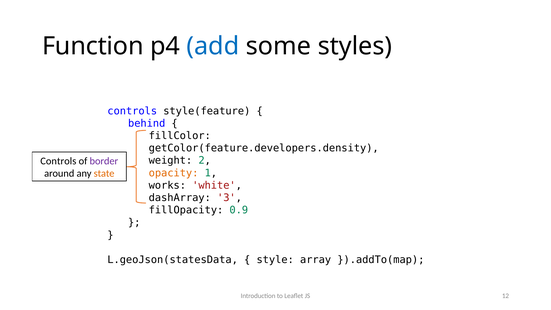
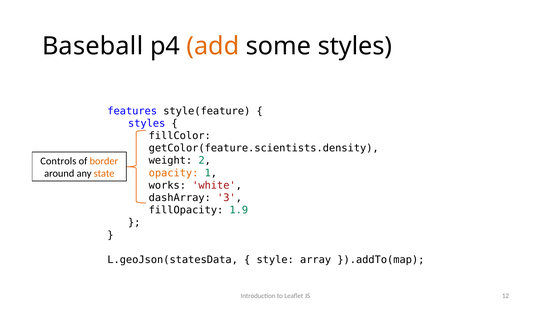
Function: Function -> Baseball (93, 46)
add colour: blue -> orange (213, 46)
controls: controls -> features (132, 111)
behind: behind -> styles (147, 123)
getColor(feature.developers.density: getColor(feature.developers.density -> getColor(feature.scientists.density (264, 148)
border colour: purple -> orange (104, 161)
0.9: 0.9 -> 1.9 (239, 210)
